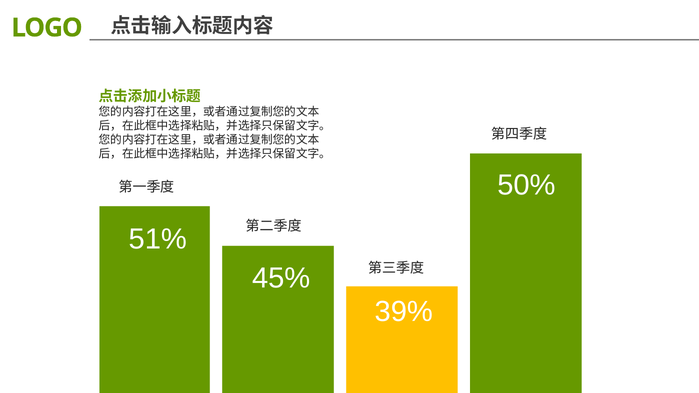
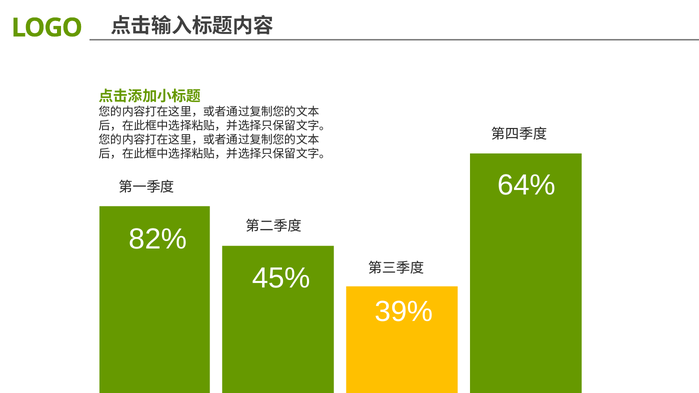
50%: 50% -> 64% (526, 185)
51%: 51% -> 82% (158, 239)
